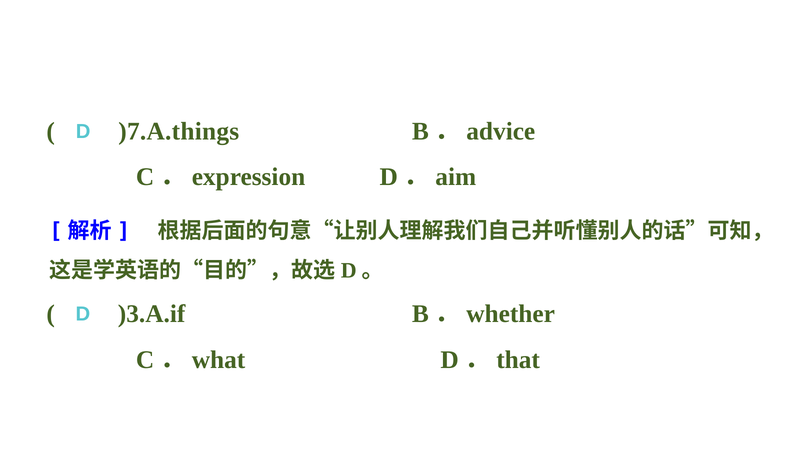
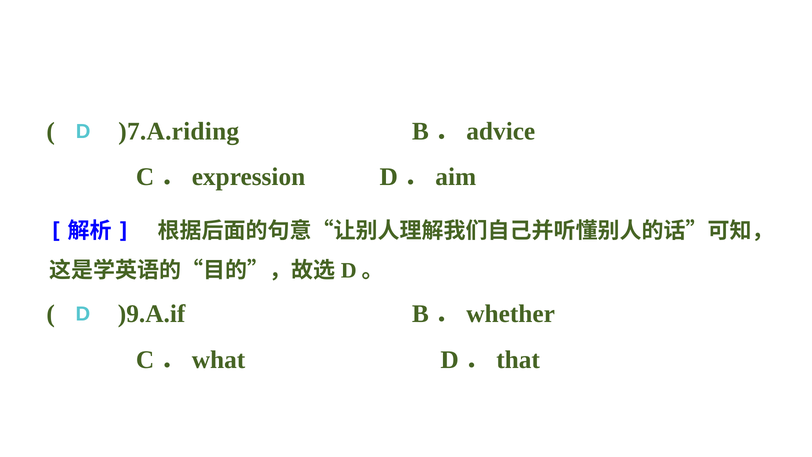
)7.A.things: )7.A.things -> )7.A.riding (179, 131)
)3.A.if: )3.A.if -> )9.A.if (152, 314)
